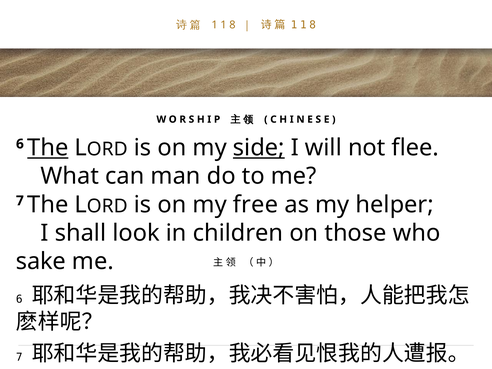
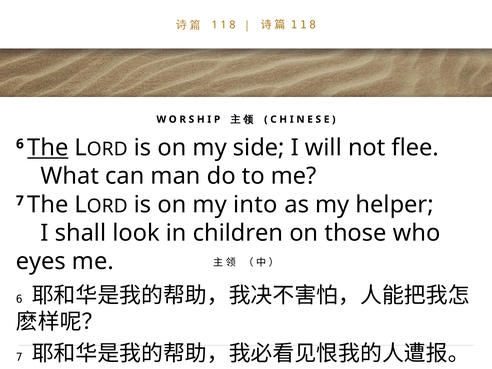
side underline: present -> none (259, 148)
free: free -> into (255, 205)
sake: sake -> eyes (41, 261)
